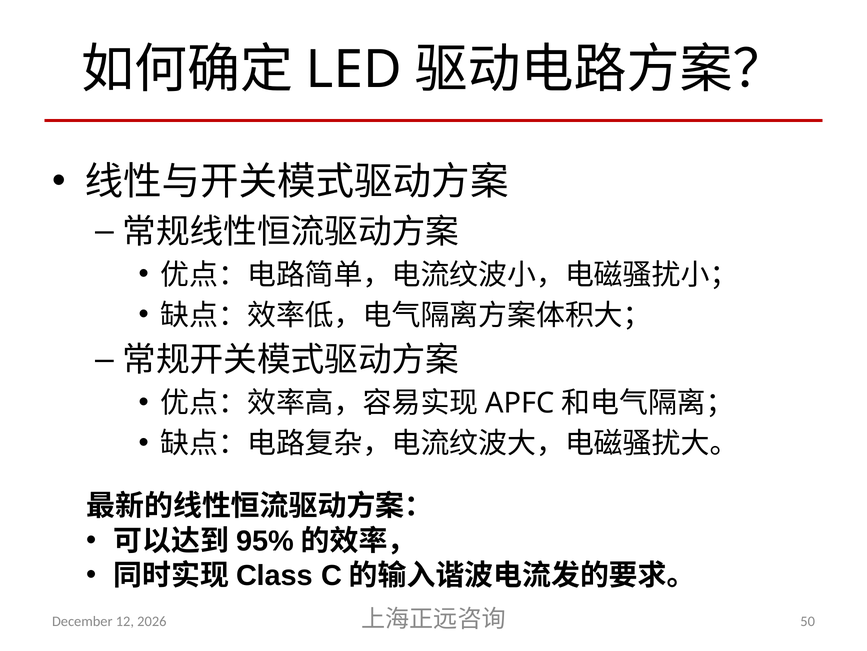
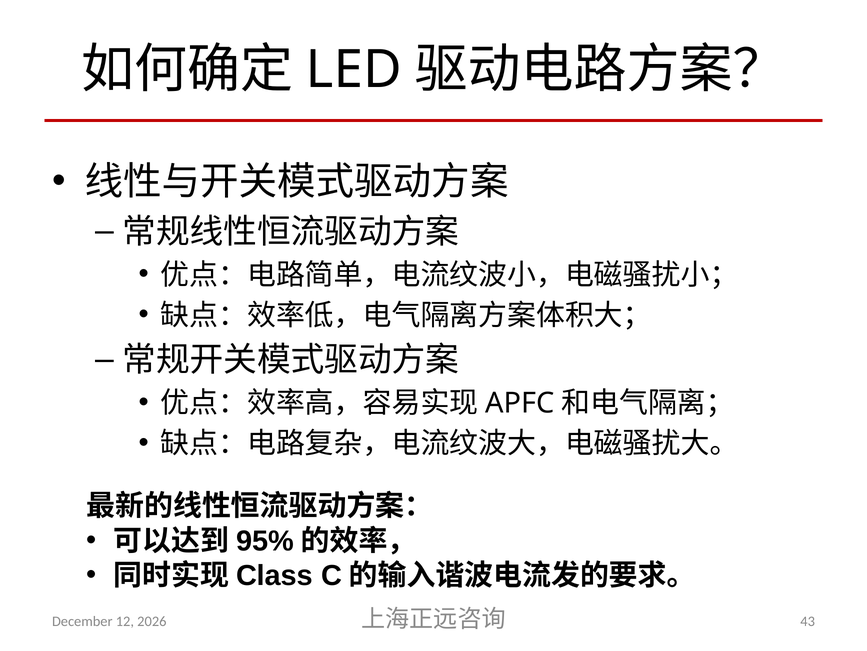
50: 50 -> 43 (808, 621)
